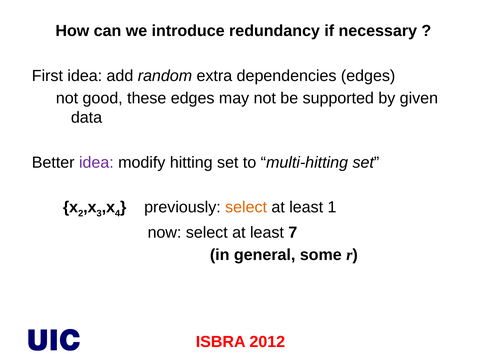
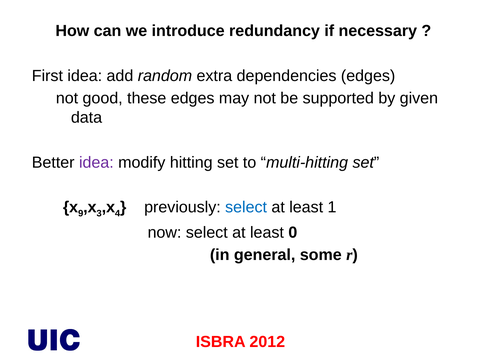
2: 2 -> 9 (81, 213)
select colour: orange -> blue (246, 207)
7: 7 -> 0 (293, 232)
